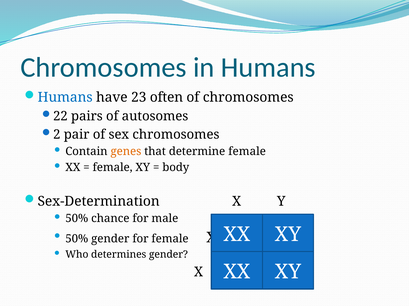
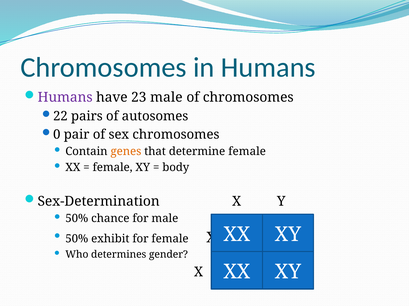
Humans colour: blue -> purple (65, 98)
23 often: often -> male (166, 98)
2: 2 -> 0 (57, 135)
50% gender: gender -> exhibit (110, 239)
